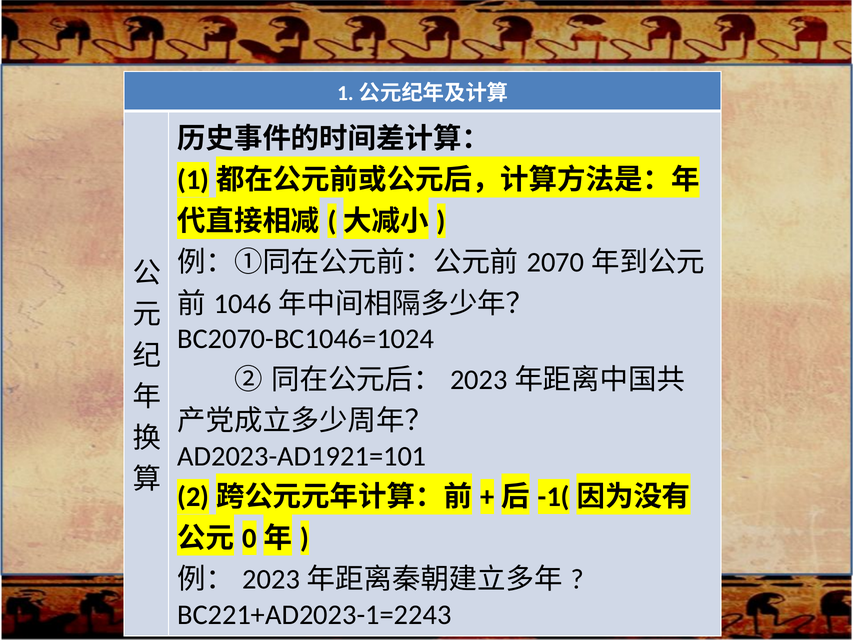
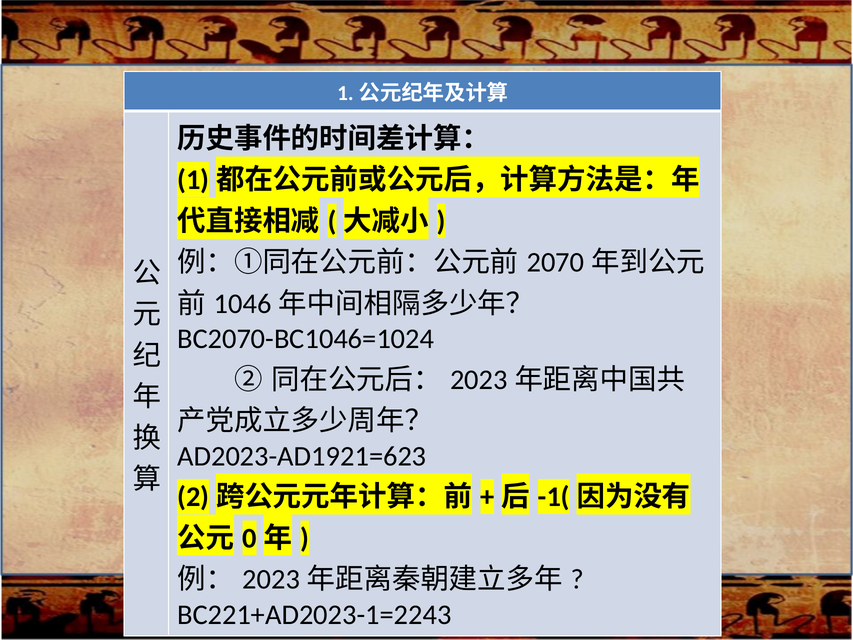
AD2023-AD1921=101: AD2023-AD1921=101 -> AD2023-AD1921=623 (302, 456)
